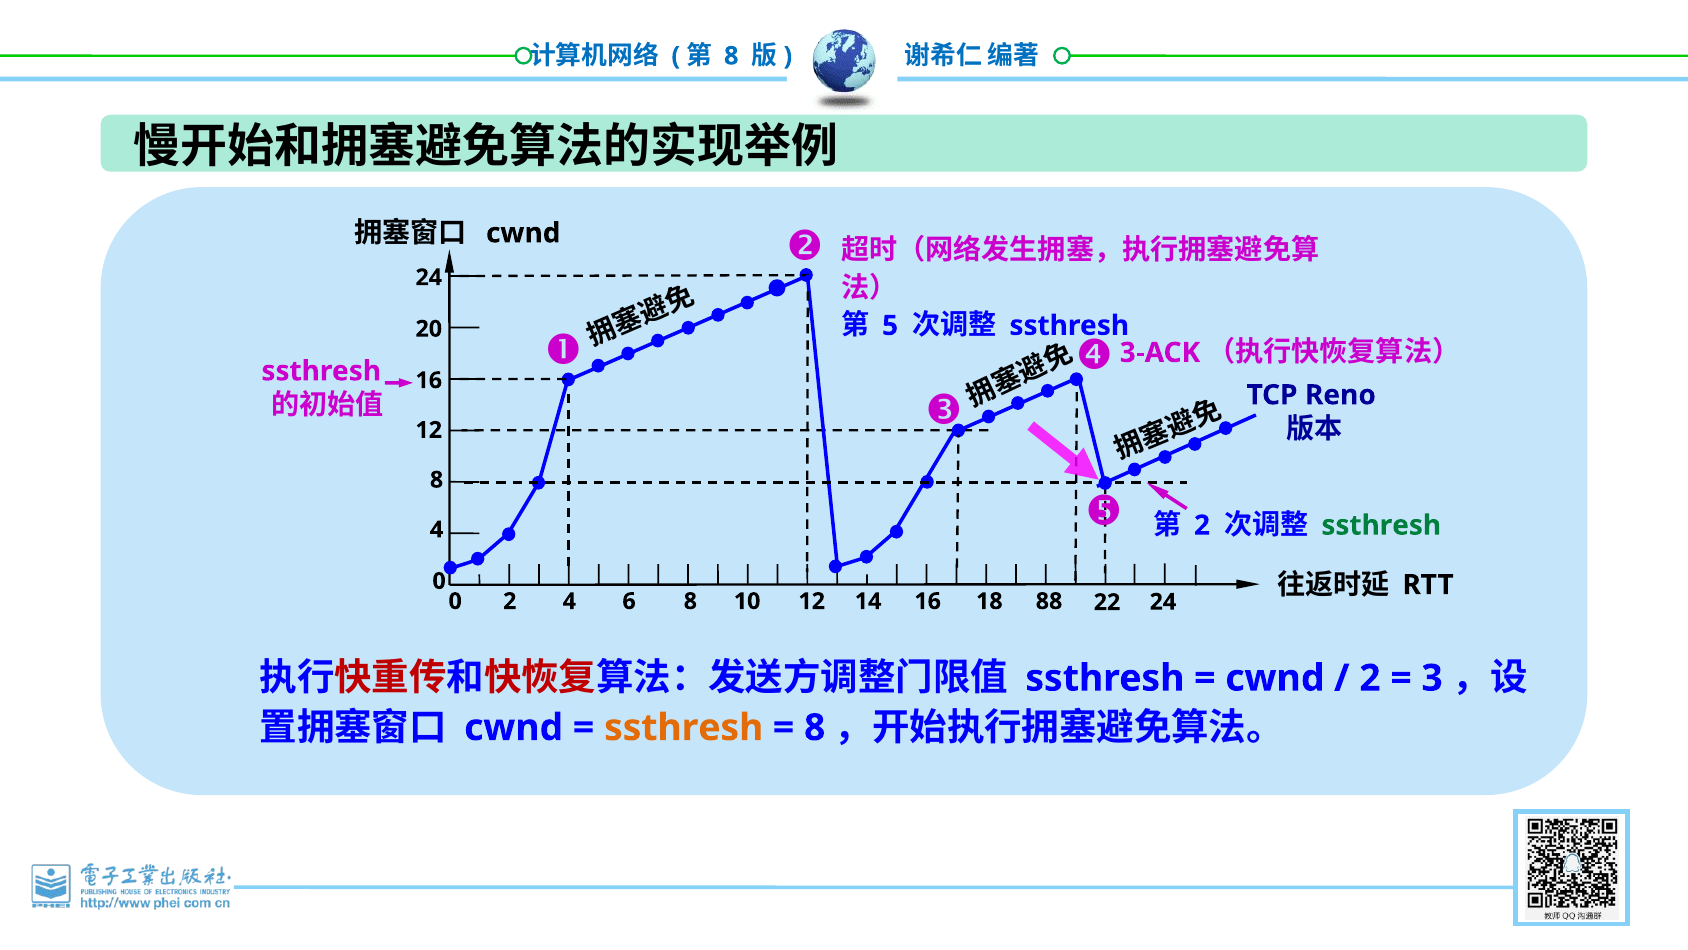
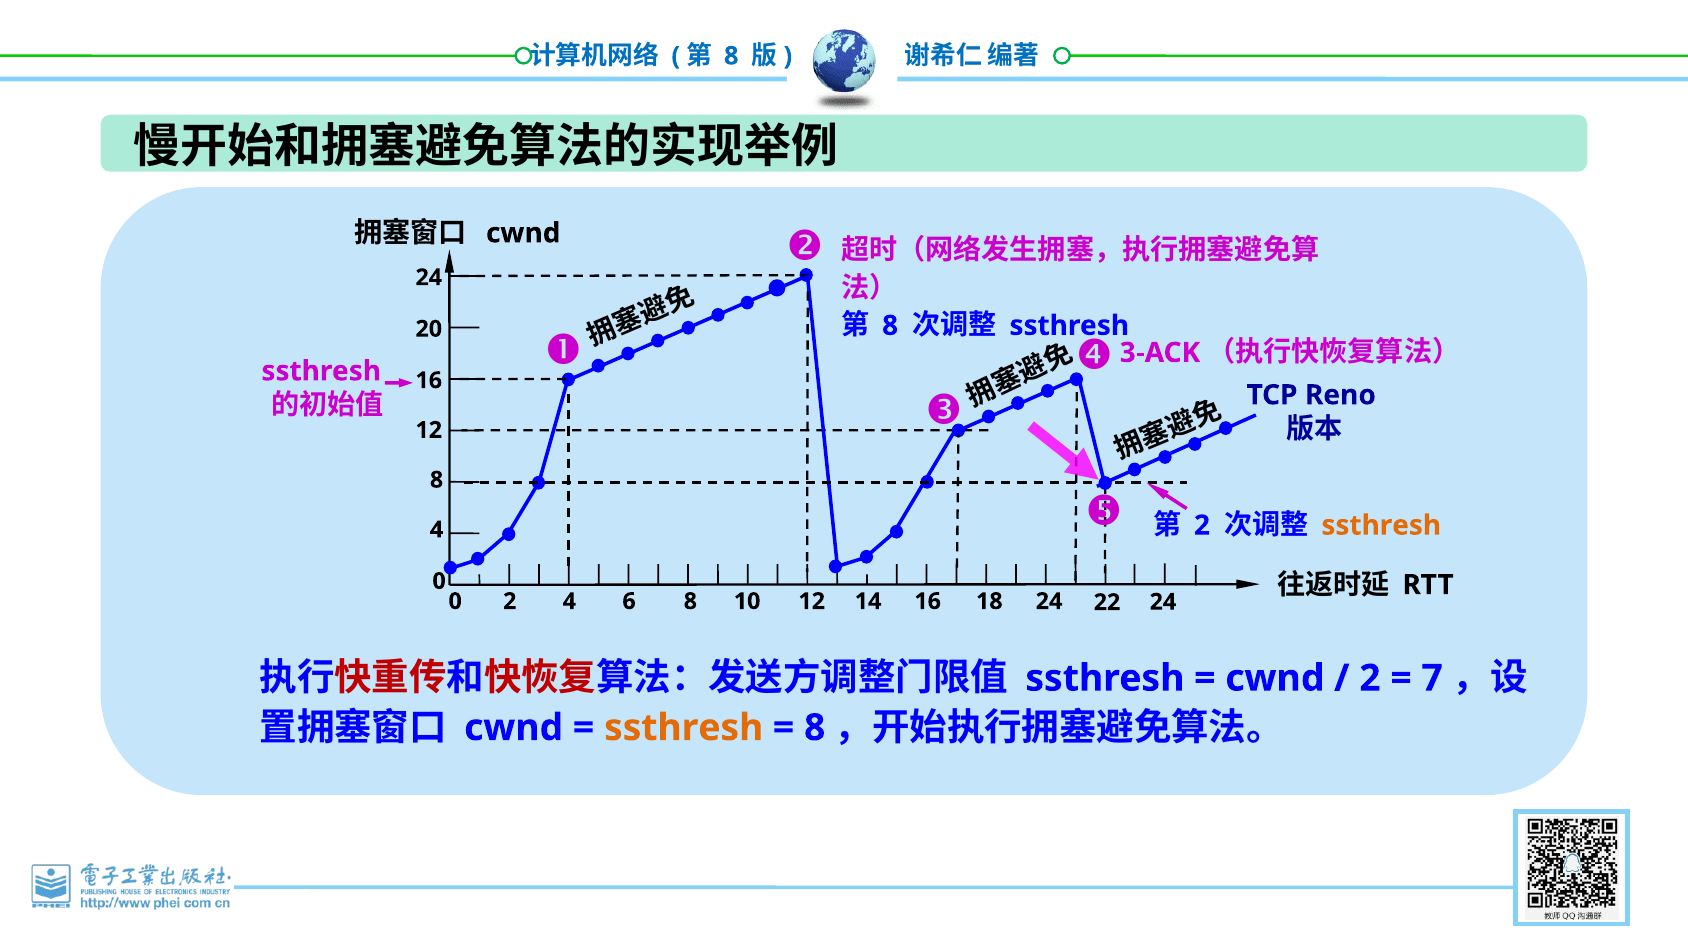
5: 5 -> 8 (890, 325)
ssthresh colour: green -> orange (1381, 525)
18 88: 88 -> 24 (1049, 601)
3: 3 -> 7 (1432, 678)
